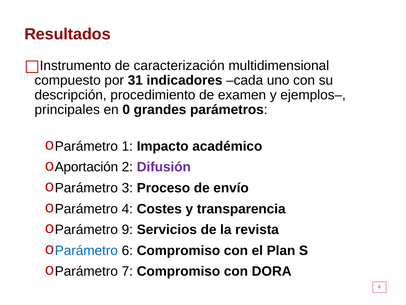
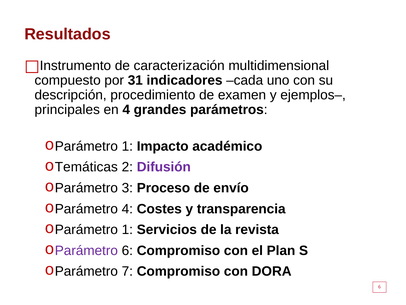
en 0: 0 -> 4 (126, 109)
Aportación: Aportación -> Temáticas (86, 167)
9: 9 -> 1 (127, 229)
Parámetro colour: blue -> purple (86, 250)
